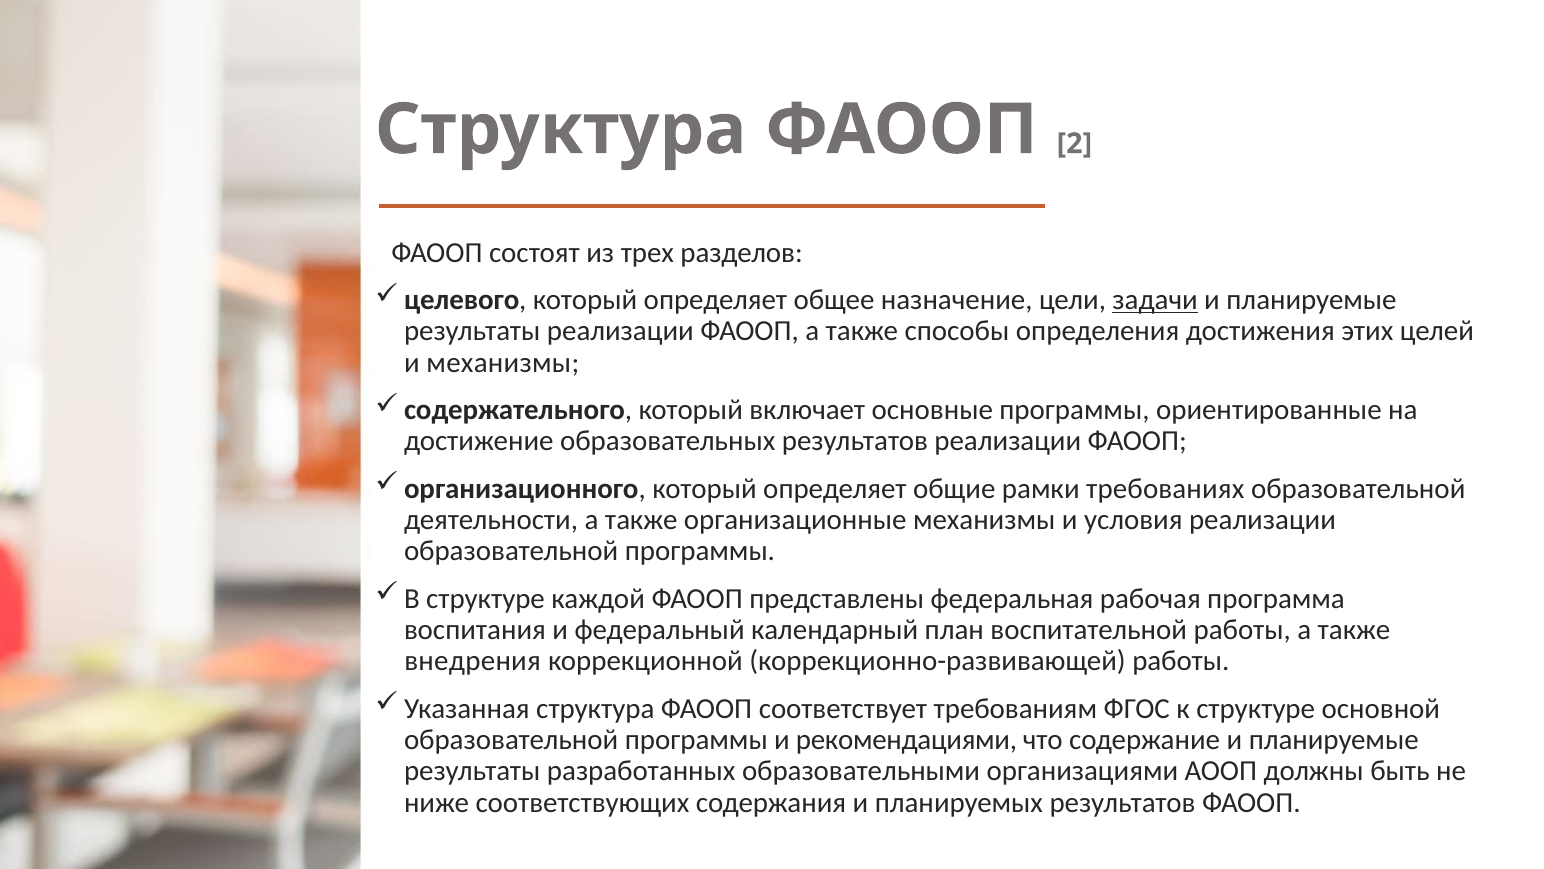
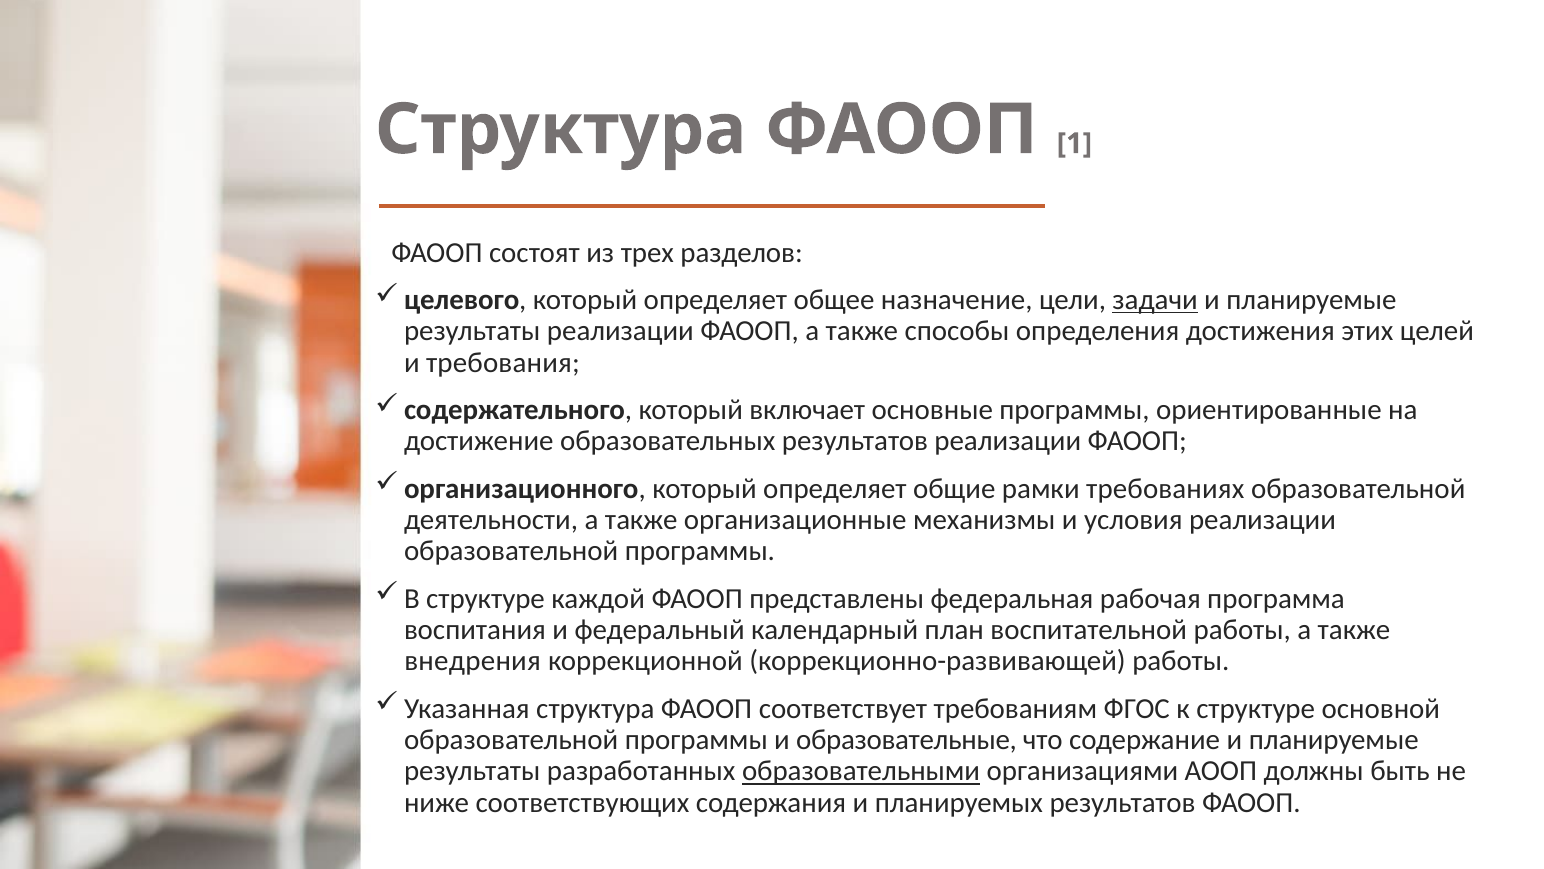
2: 2 -> 1 (1074, 143)
и механизмы: механизмы -> требования (503, 362)
рекомендациями: рекомендациями -> образовательные (906, 739)
образовательными underline: none -> present (861, 771)
